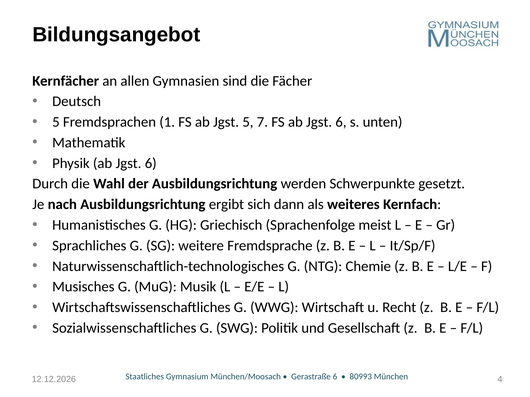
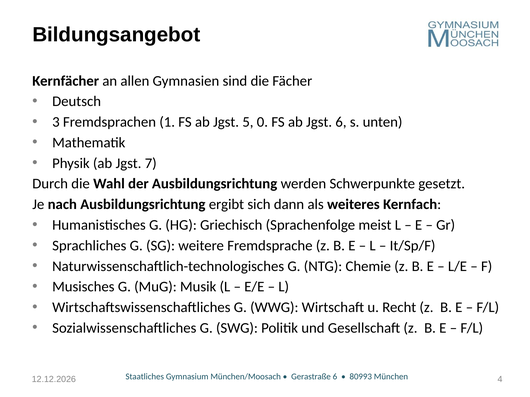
5: 5 -> 3 (56, 122)
7: 7 -> 0 (262, 122)
Physik ab Jgst 6: 6 -> 7 (151, 163)
